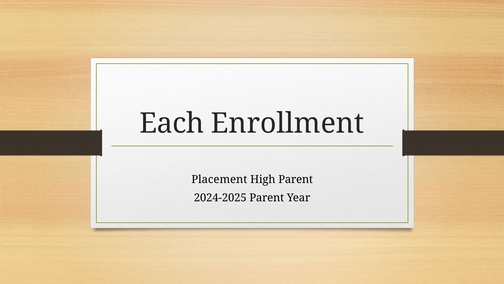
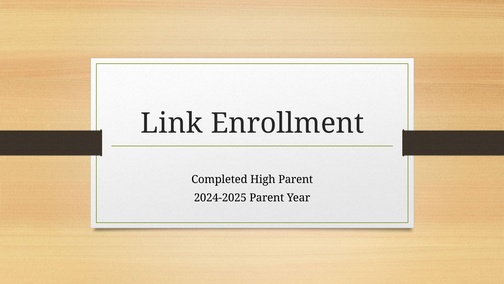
Each: Each -> Link (172, 123)
Placement: Placement -> Completed (219, 179)
